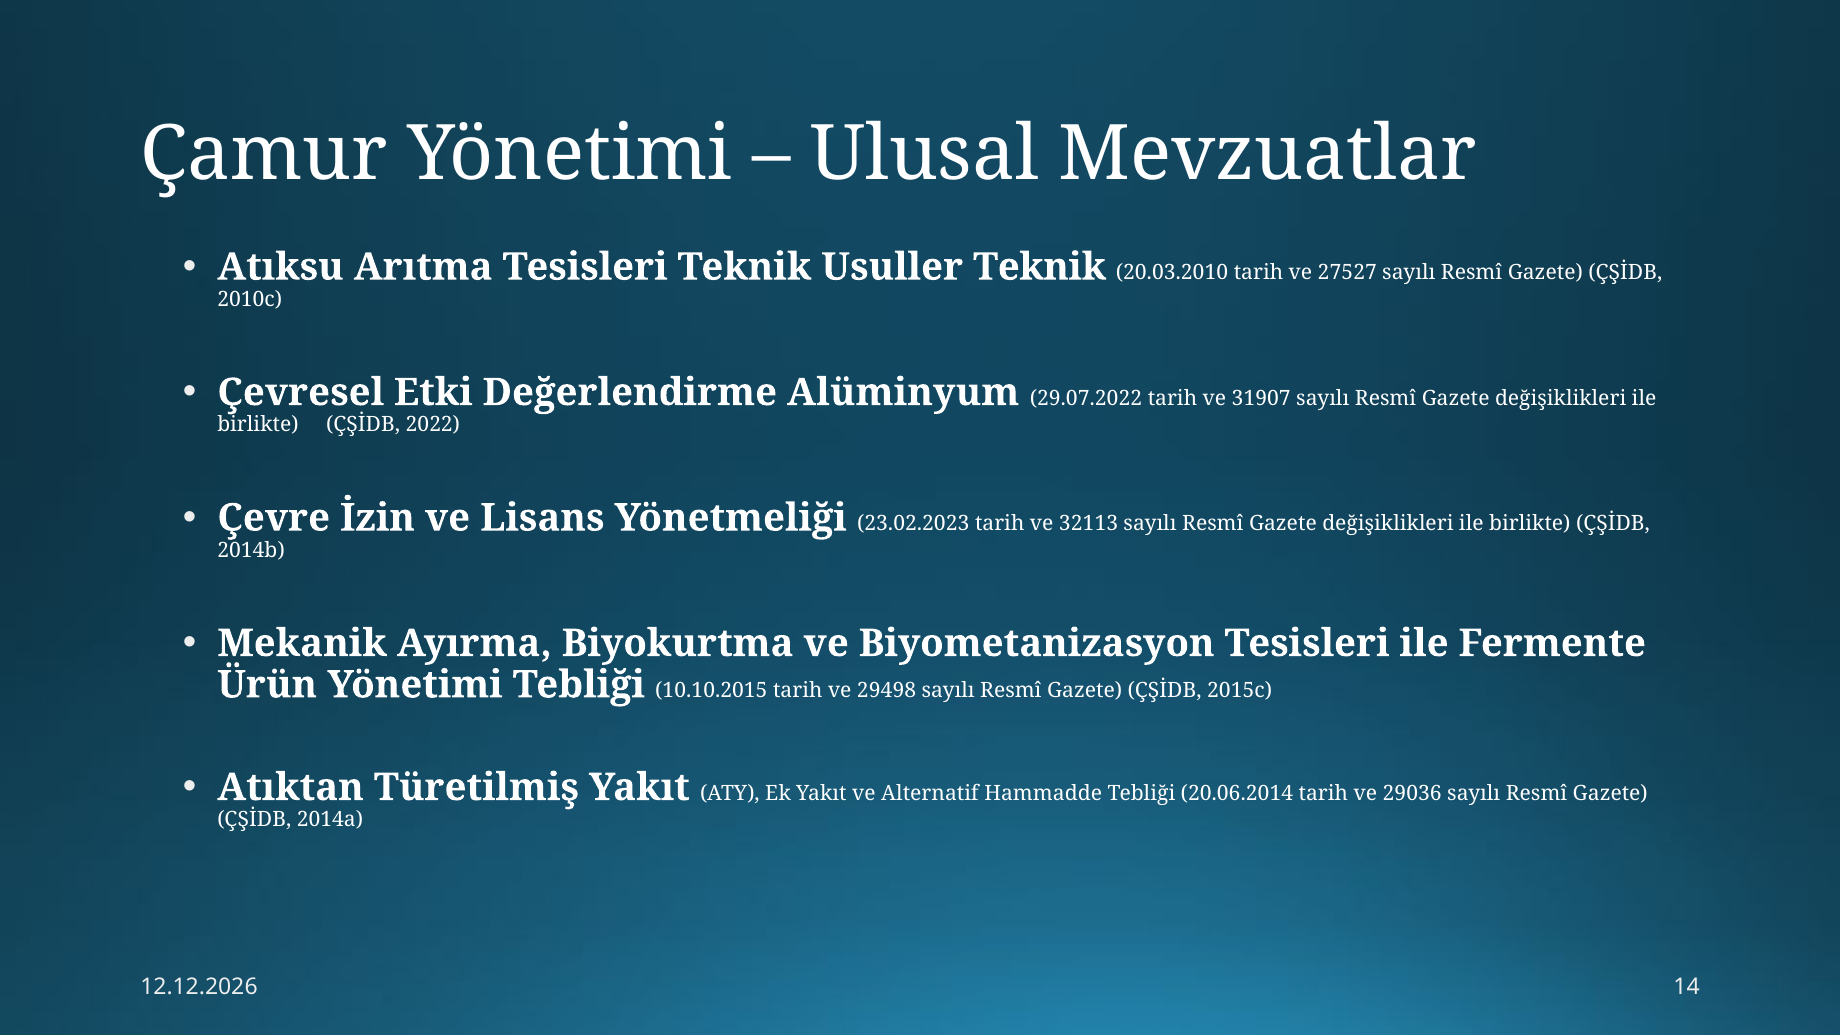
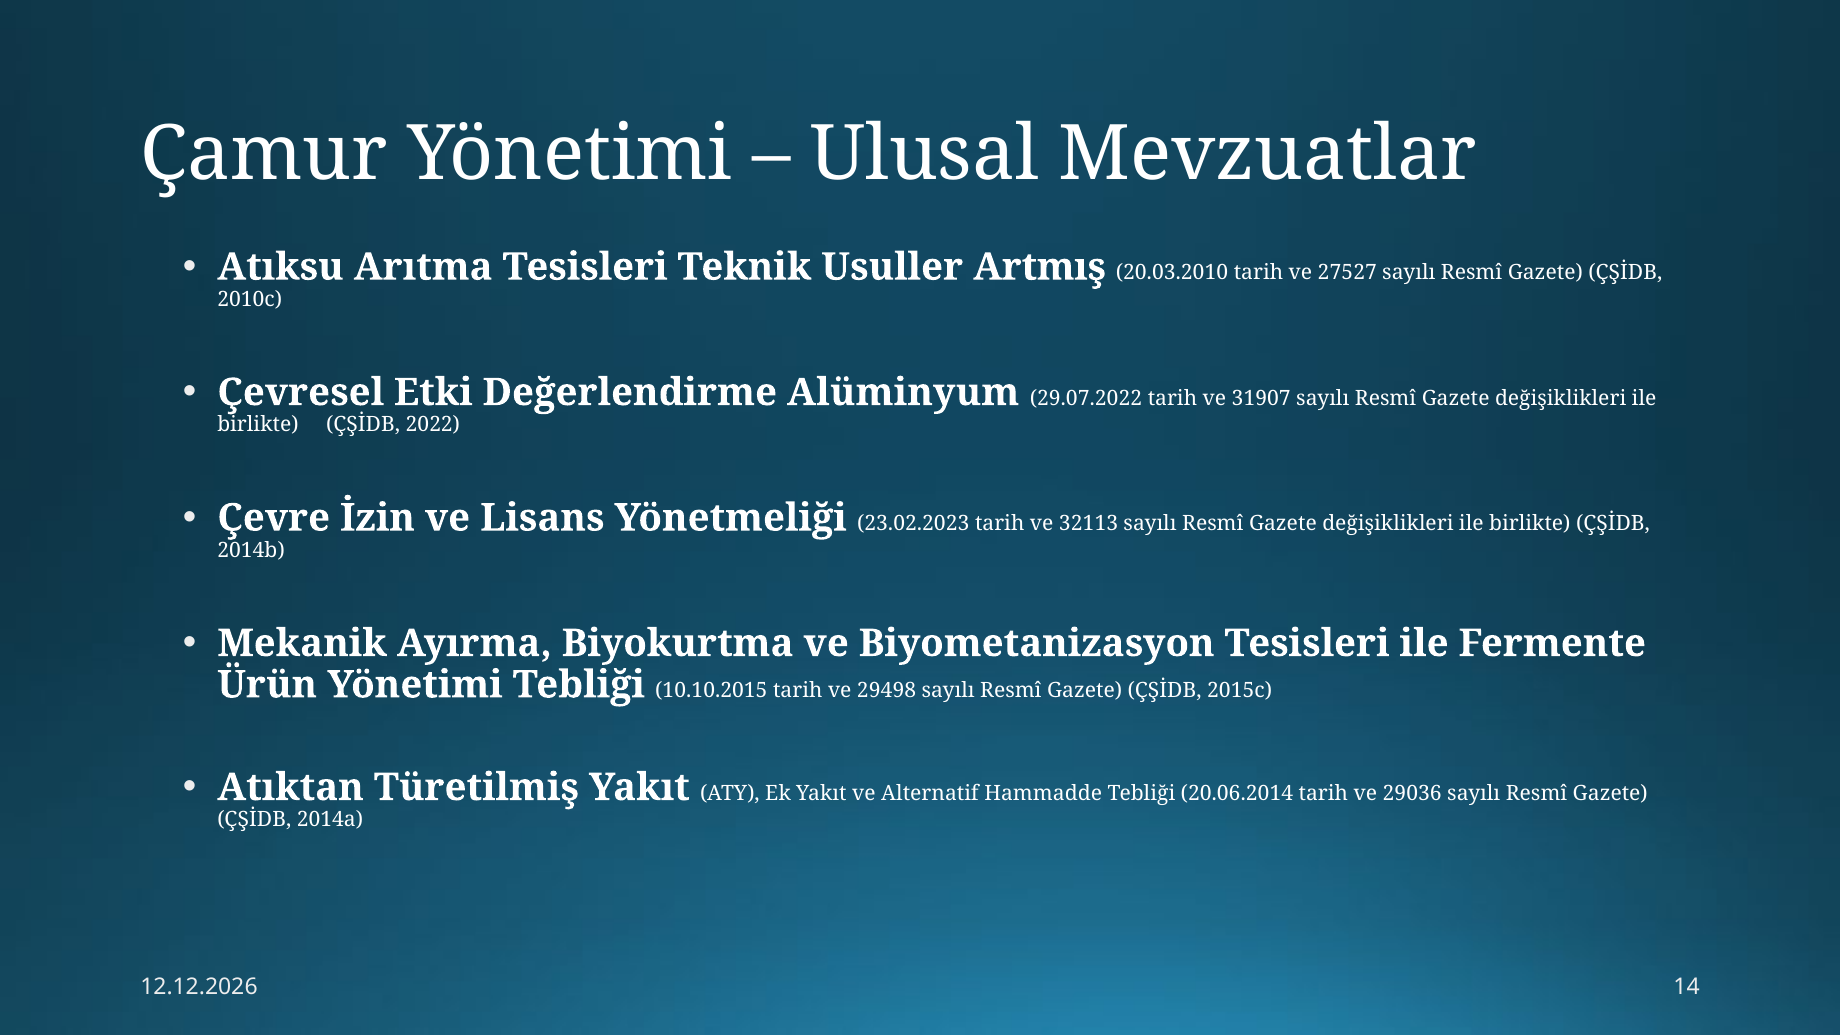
Usuller Teknik: Teknik -> Artmış (1040, 267)
